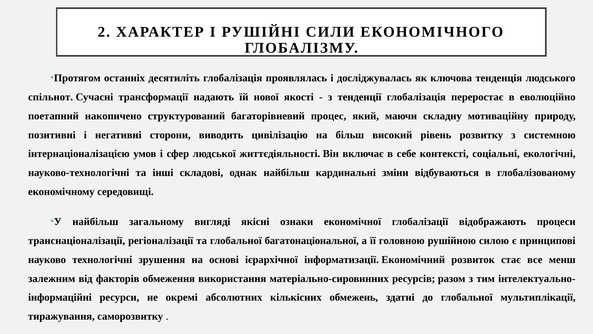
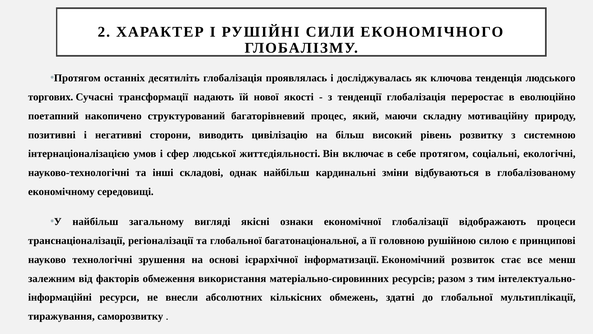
спільнот: спільнот -> торгових (51, 97)
себе контексті: контексті -> протягом (444, 154)
окремі: окремі -> внесли (182, 297)
